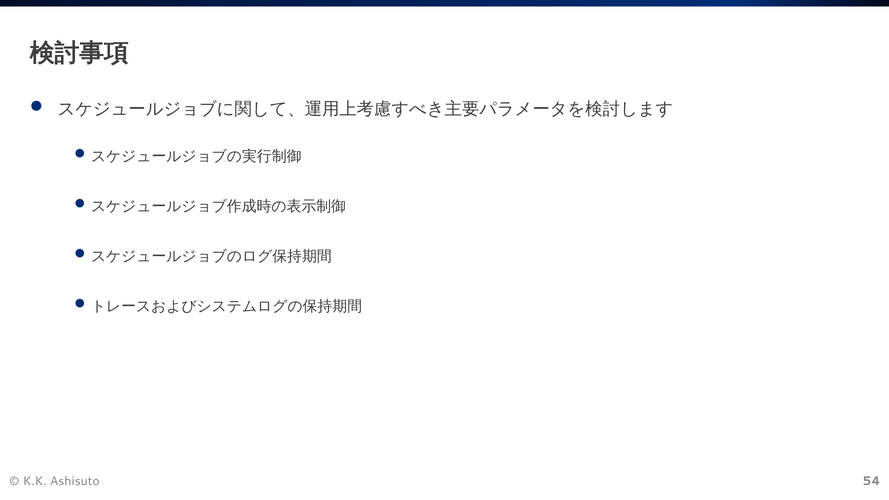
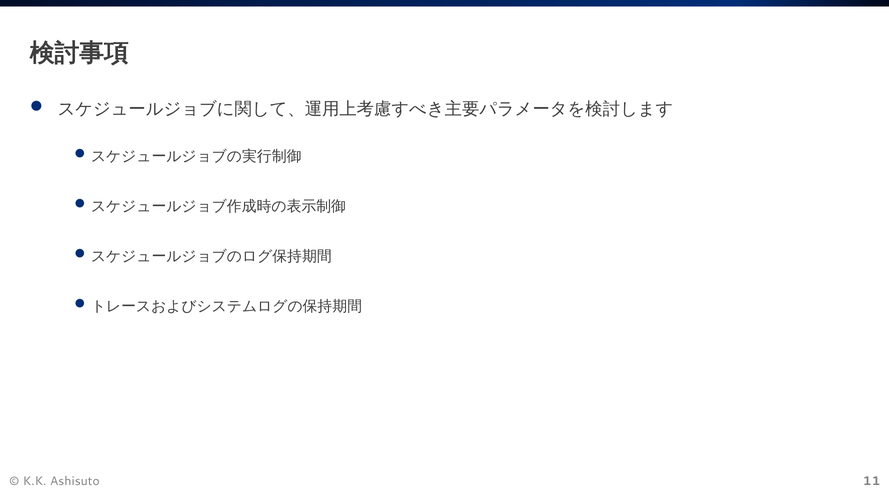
54: 54 -> 11 (872, 481)
